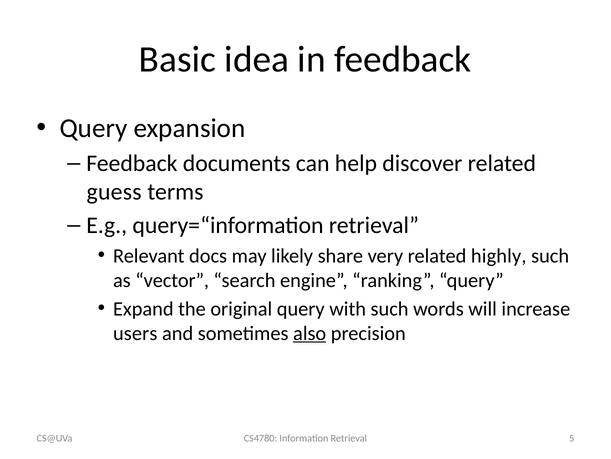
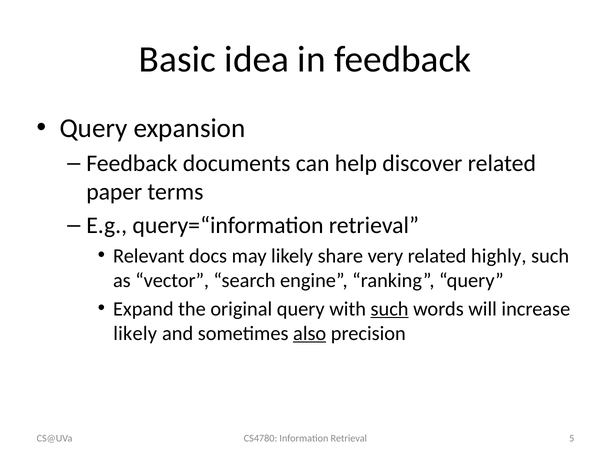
guess: guess -> paper (114, 192)
such underline: none -> present (390, 308)
users: users -> likely (135, 333)
